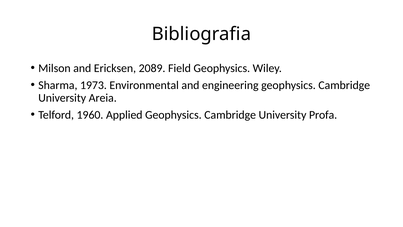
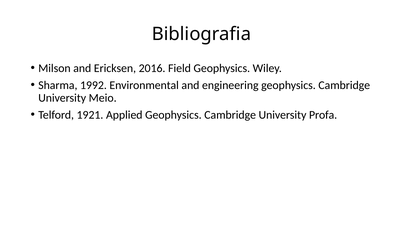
2089: 2089 -> 2016 (152, 68)
1973: 1973 -> 1992 (93, 85)
Areia: Areia -> Meio (103, 98)
1960: 1960 -> 1921 (90, 115)
